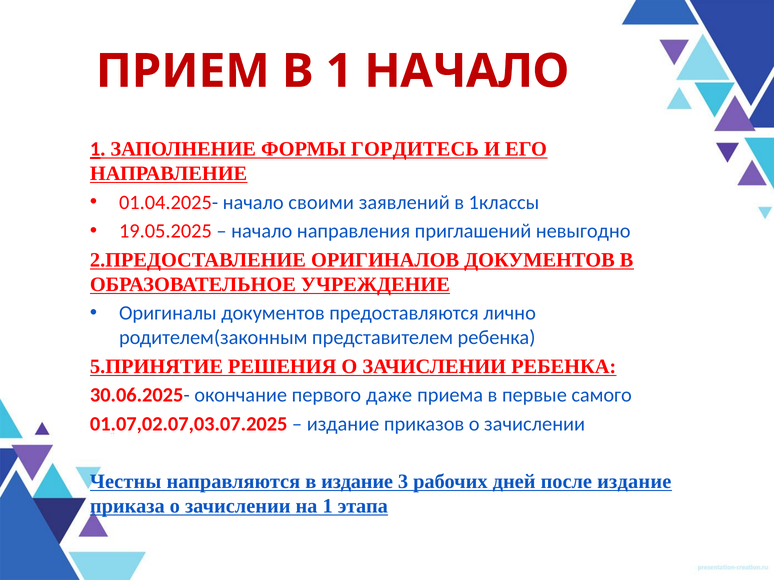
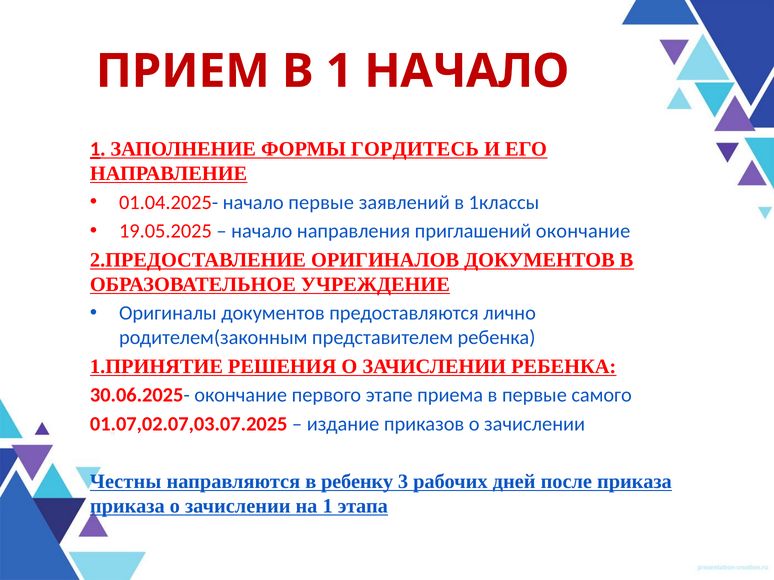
начало своими: своими -> первые (321, 203)
приглашений невыгодно: невыгодно -> окончание (583, 231)
5.ПРИНЯТИЕ: 5.ПРИНЯТИЕ -> 1.ПРИНЯТИЕ (156, 367)
даже: даже -> этапе (389, 396)
в издание: издание -> ребенку (357, 482)
после издание: издание -> приказа (634, 482)
